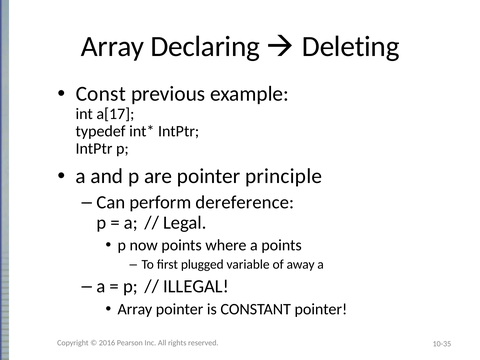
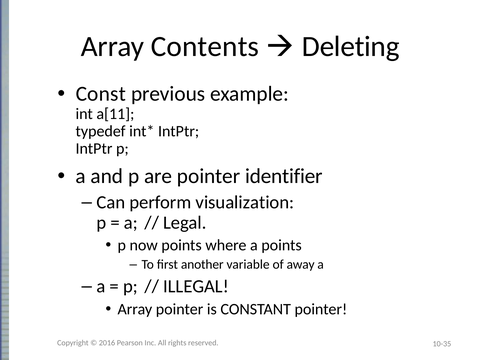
Declaring: Declaring -> Contents (205, 46)
a[17: a[17 -> a[11 (115, 114)
principle: principle -> identifier (284, 176)
dereference: dereference -> visualization (245, 202)
plugged: plugged -> another (202, 265)
